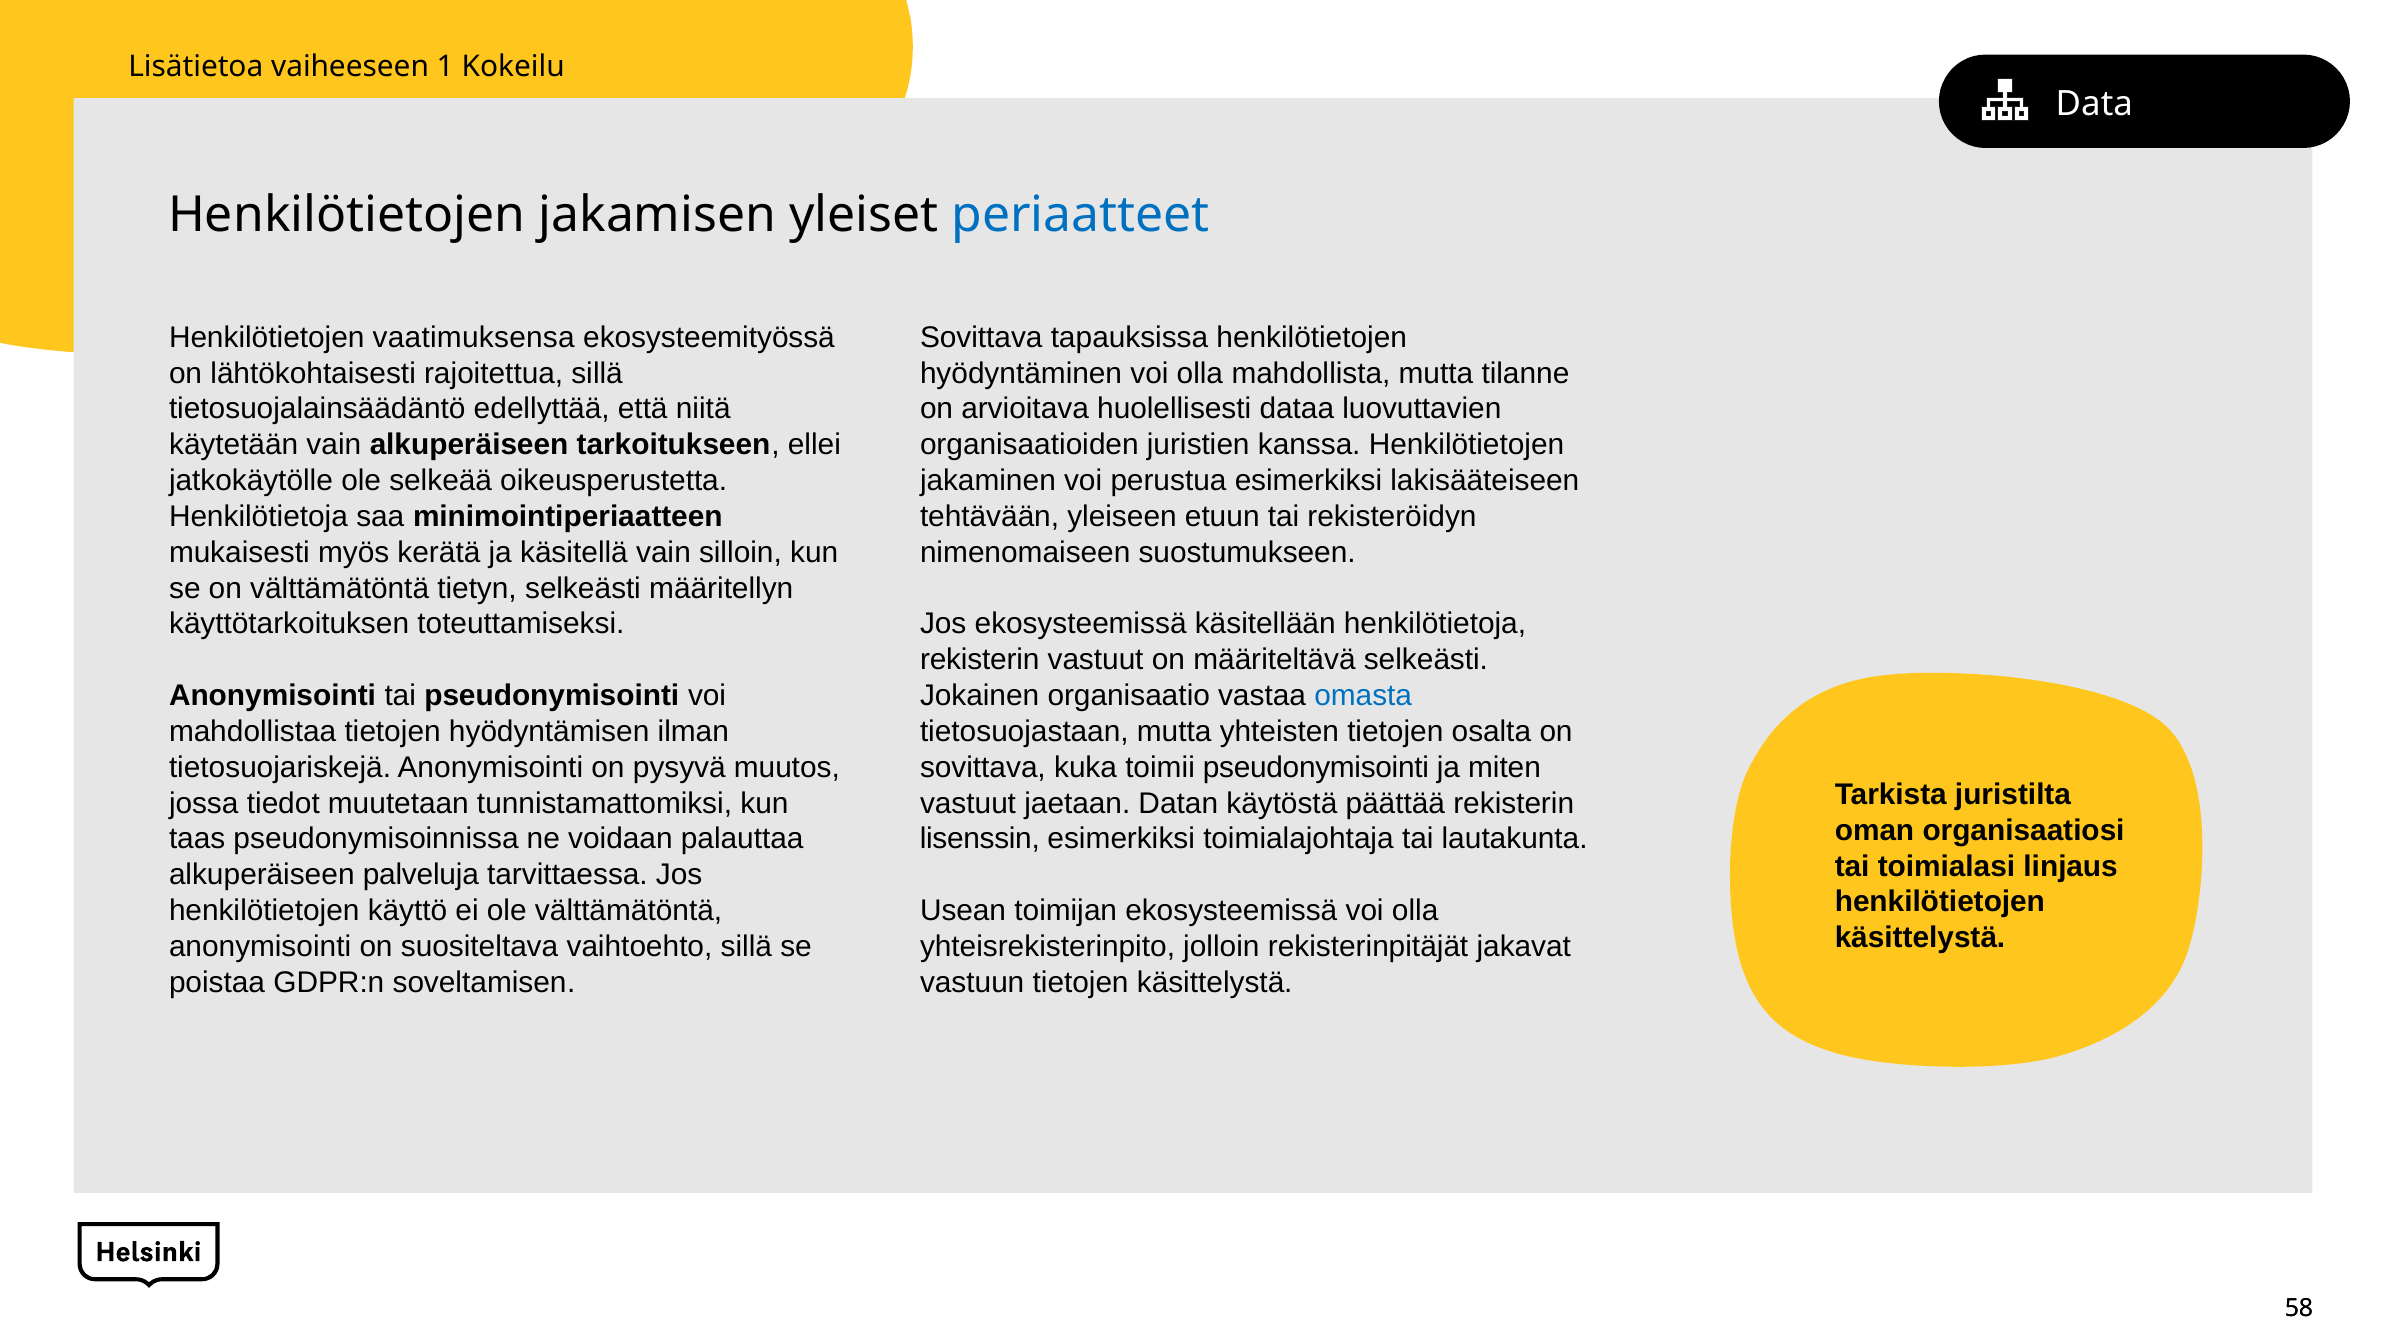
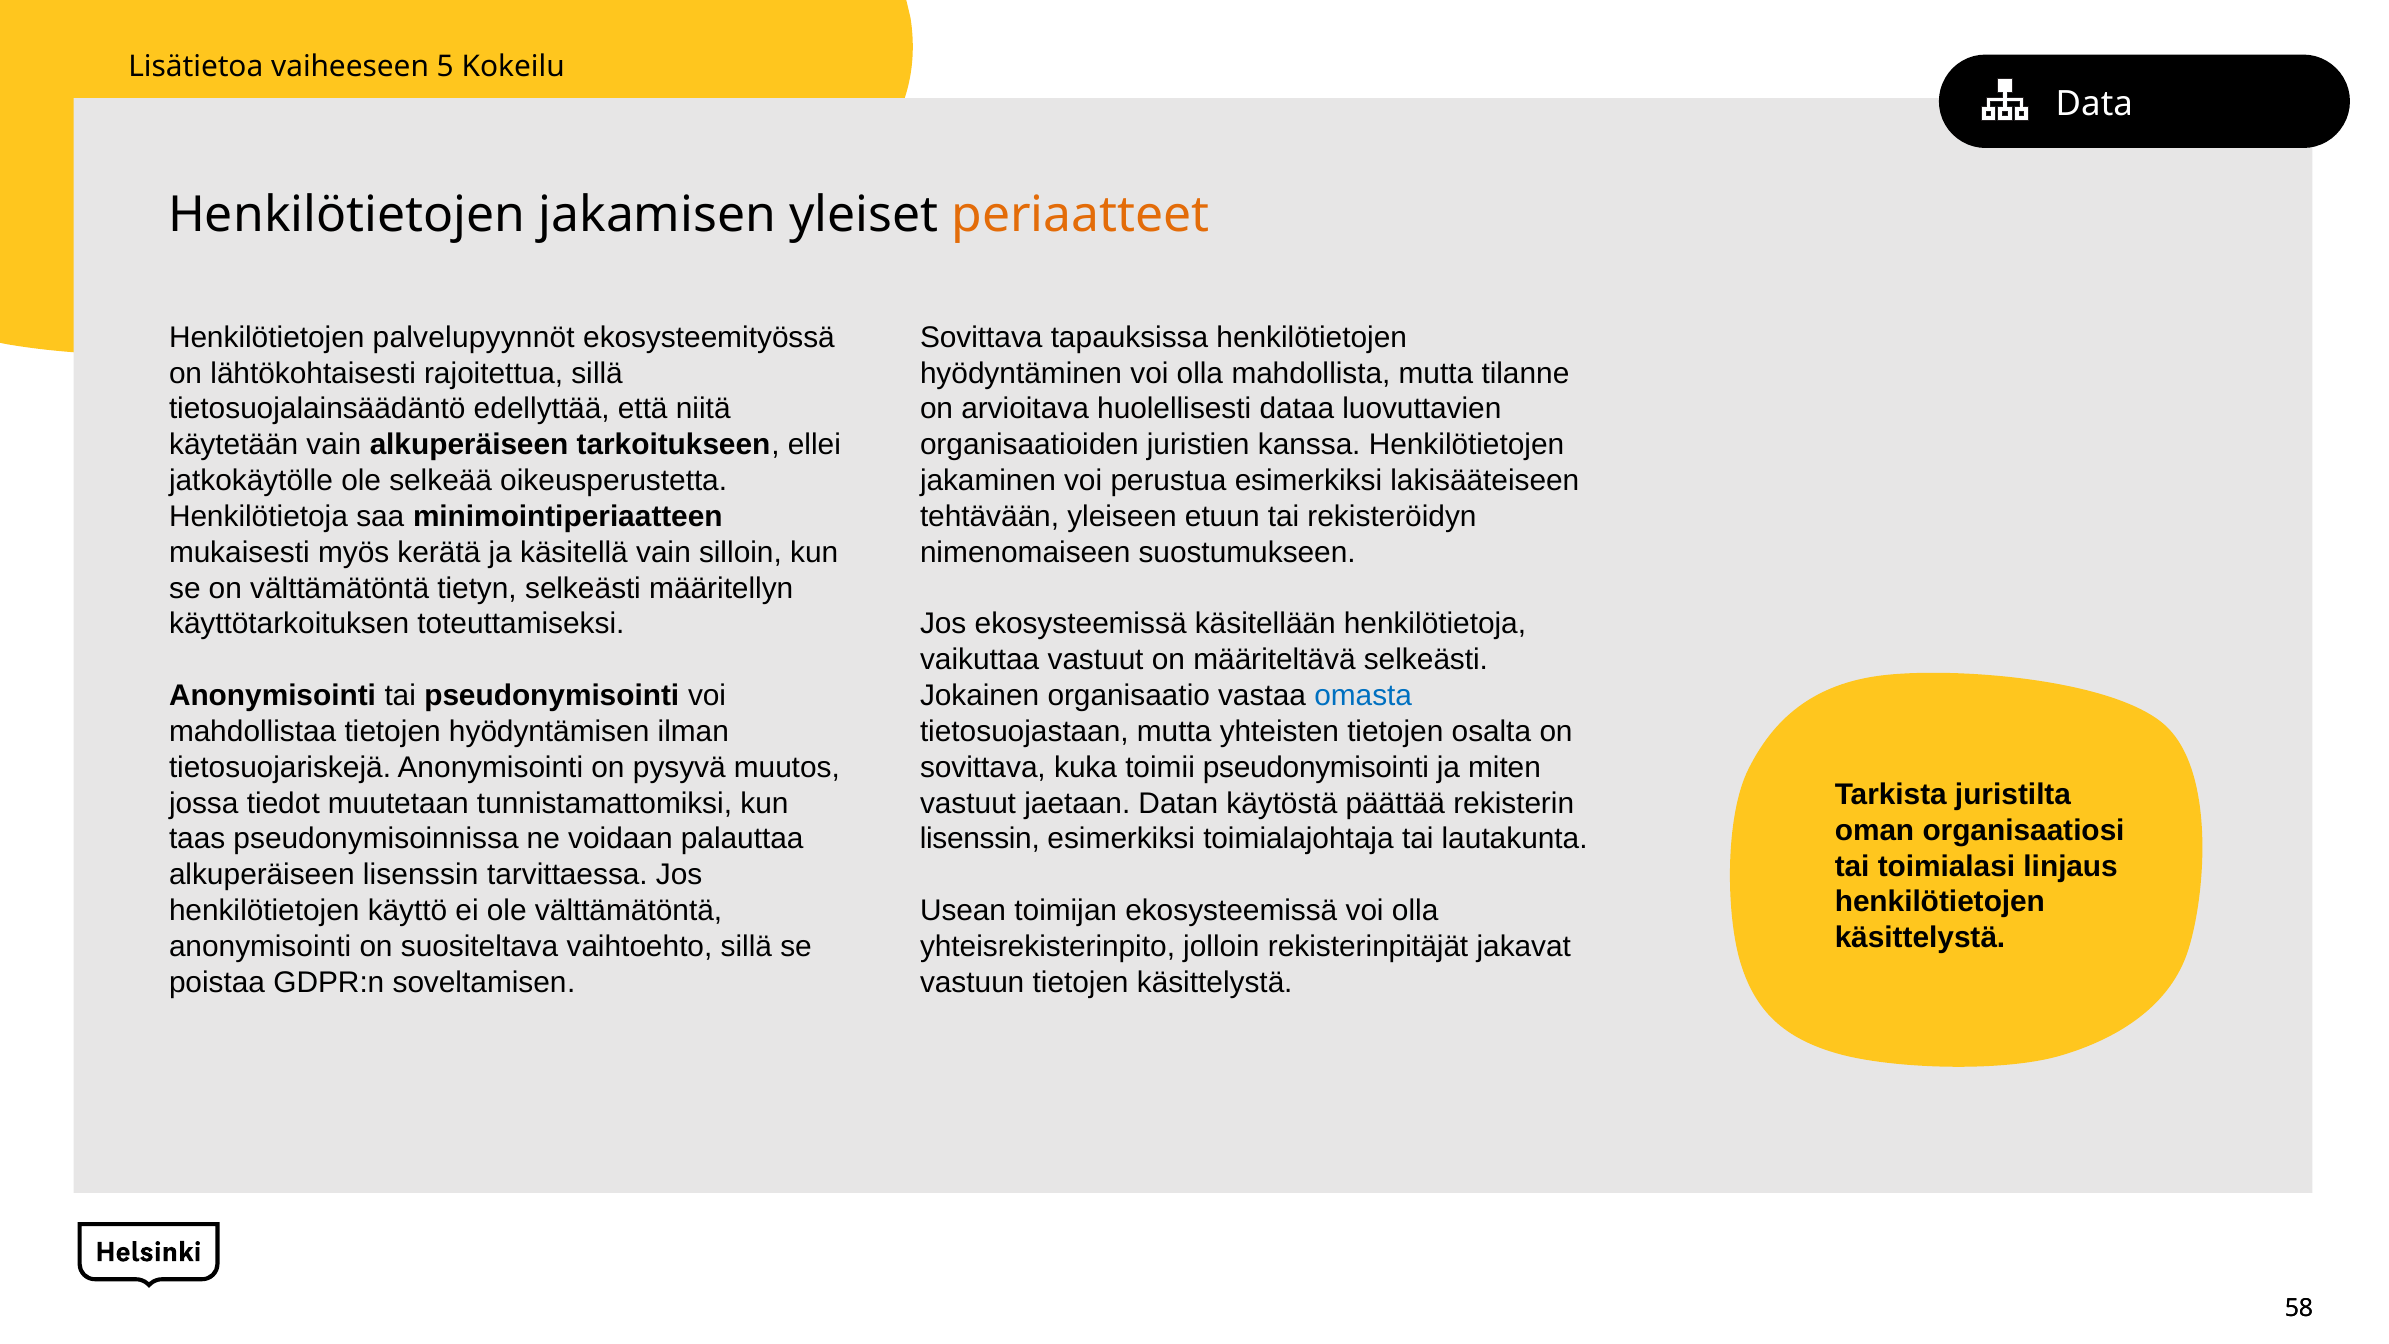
1: 1 -> 5 (445, 67)
periaatteet colour: blue -> orange (1081, 215)
vaatimuksensa: vaatimuksensa -> palvelupyynnöt (474, 337)
rekisterin: rekisterin -> vaikuttaa (980, 660)
alkuperäiseen palveluja: palveluja -> lisenssin (421, 875)
